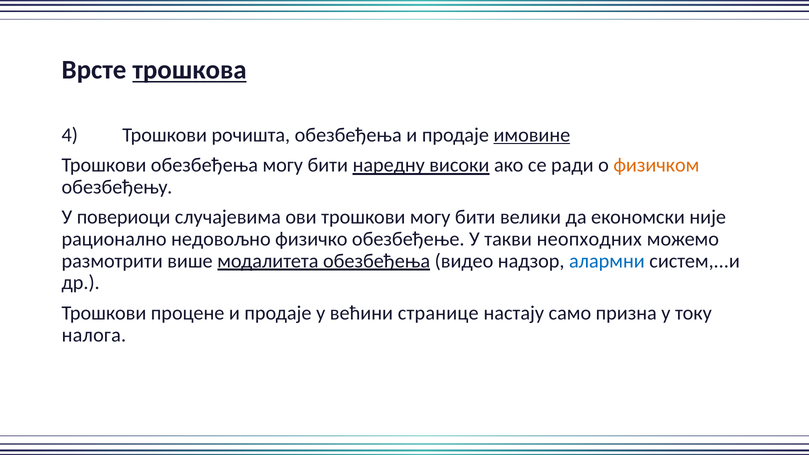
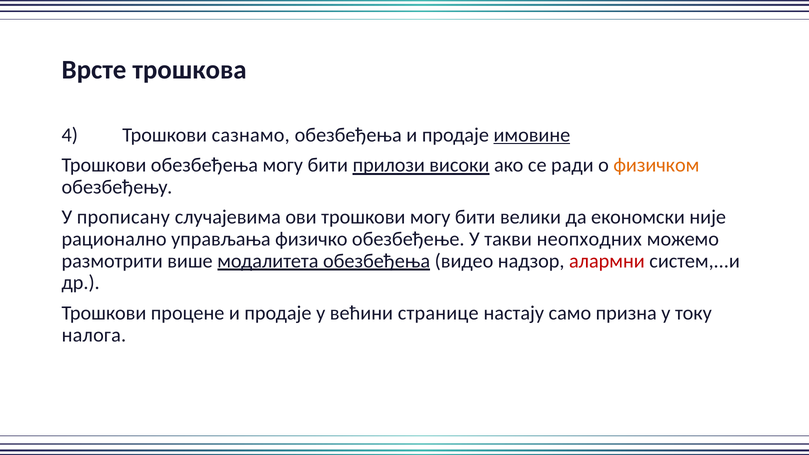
трошкова underline: present -> none (190, 70)
рочишта: рочишта -> сазнамо (251, 135)
наредну: наредну -> прилози (389, 165)
повериоци: повериоци -> прописану (123, 217)
недовољно: недовољно -> управљања (221, 239)
алармни colour: blue -> red (607, 261)
